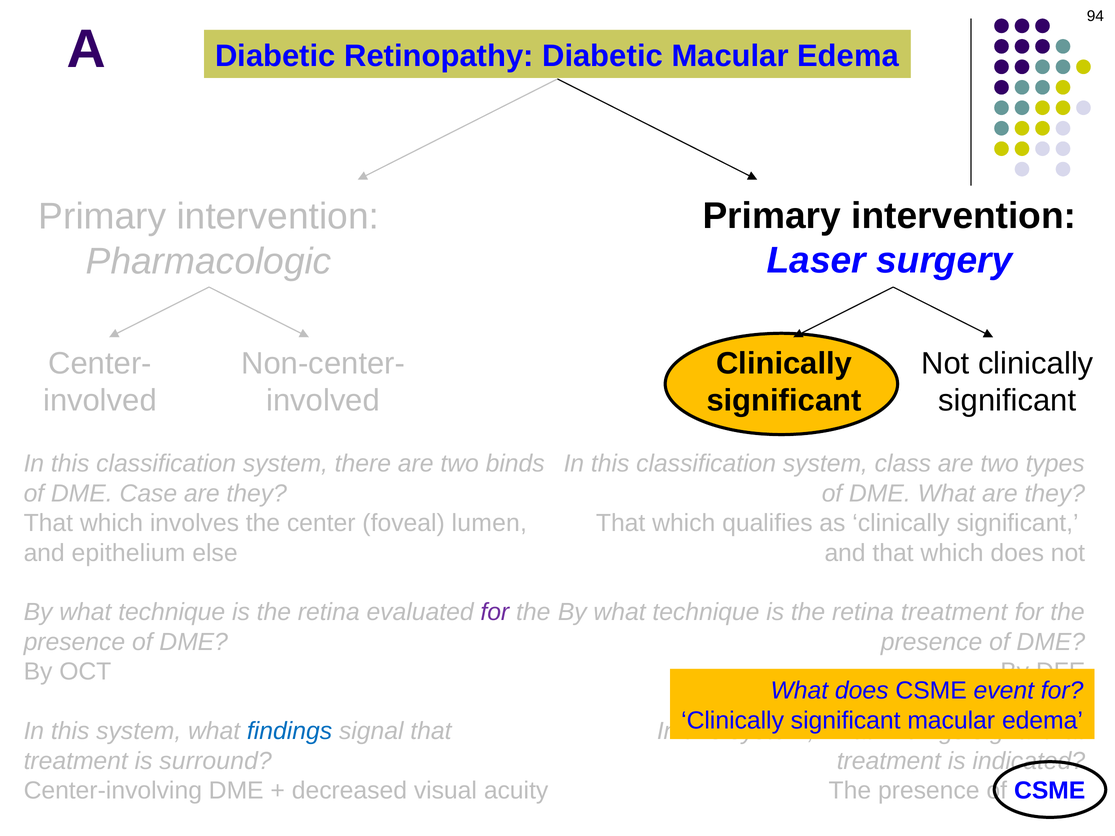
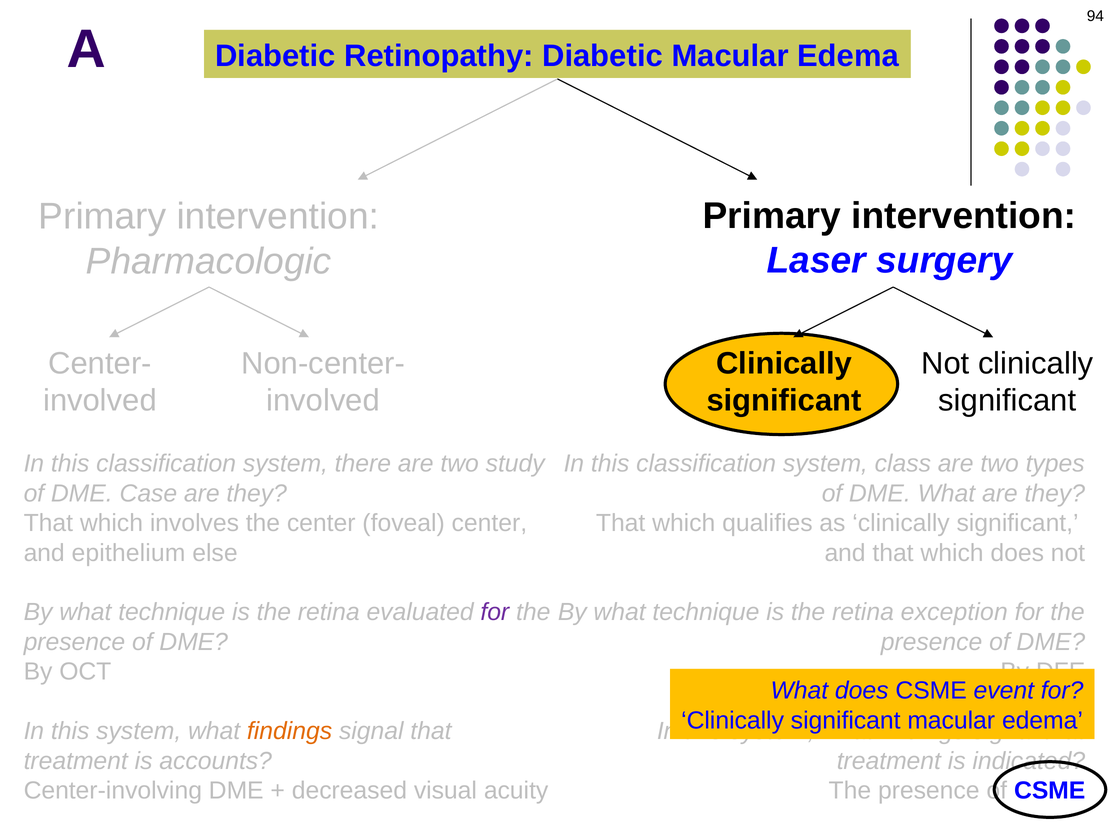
binds: binds -> study (515, 464)
foveal lumen: lumen -> center (489, 523)
retina treatment: treatment -> exception (954, 612)
findings colour: blue -> orange (290, 731)
surround: surround -> accounts (216, 761)
